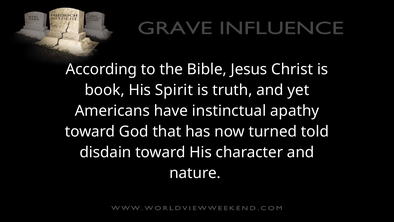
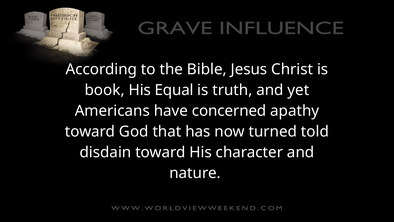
Spirit: Spirit -> Equal (174, 90)
instinctual: instinctual -> concerned (229, 111)
